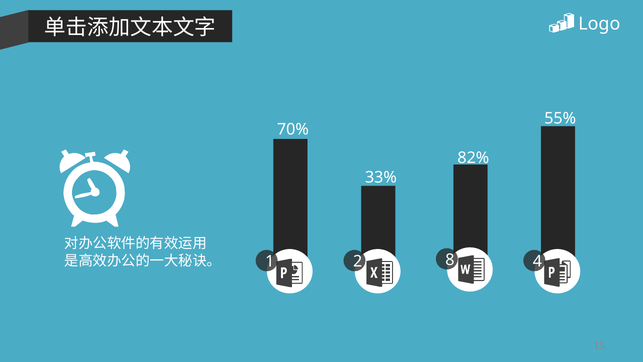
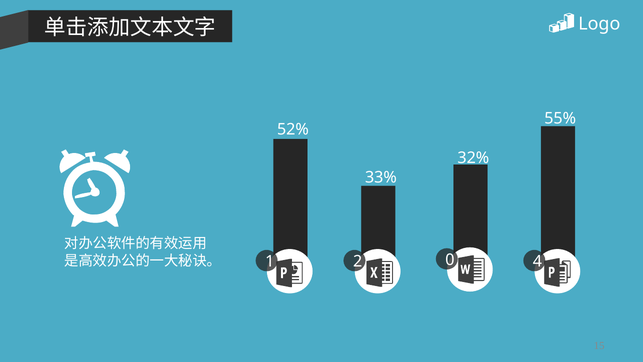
70%: 70% -> 52% (293, 129)
82%: 82% -> 32% (473, 158)
8: 8 -> 0 (450, 260)
